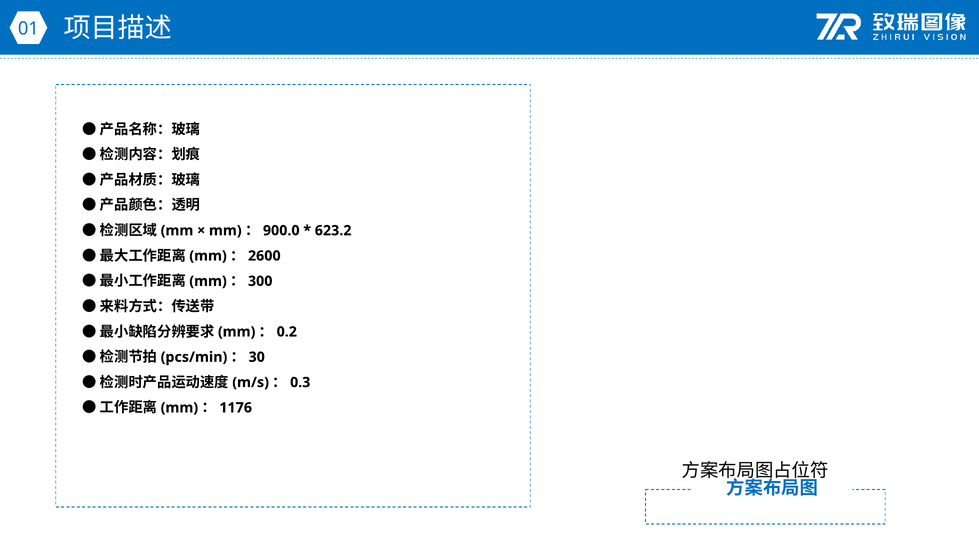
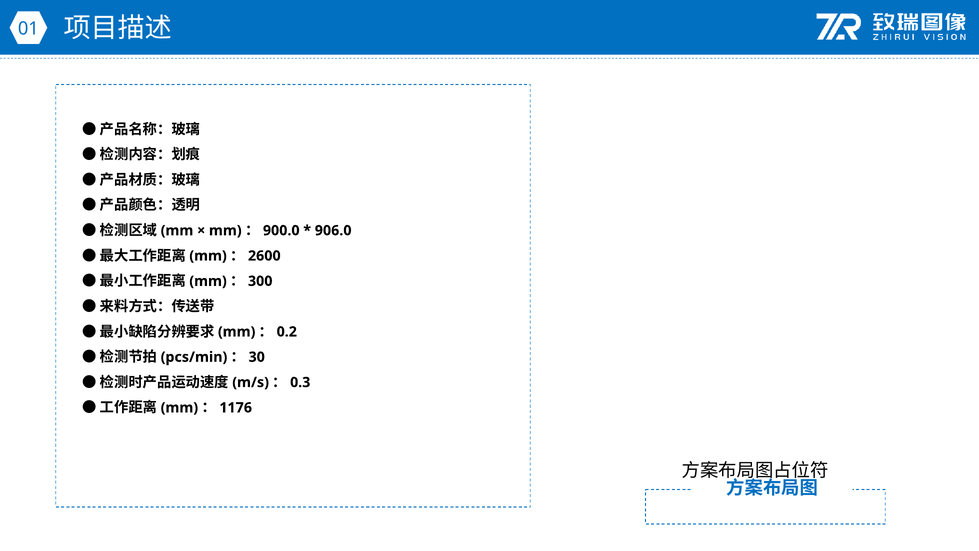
623.2: 623.2 -> 906.0 (333, 230)
